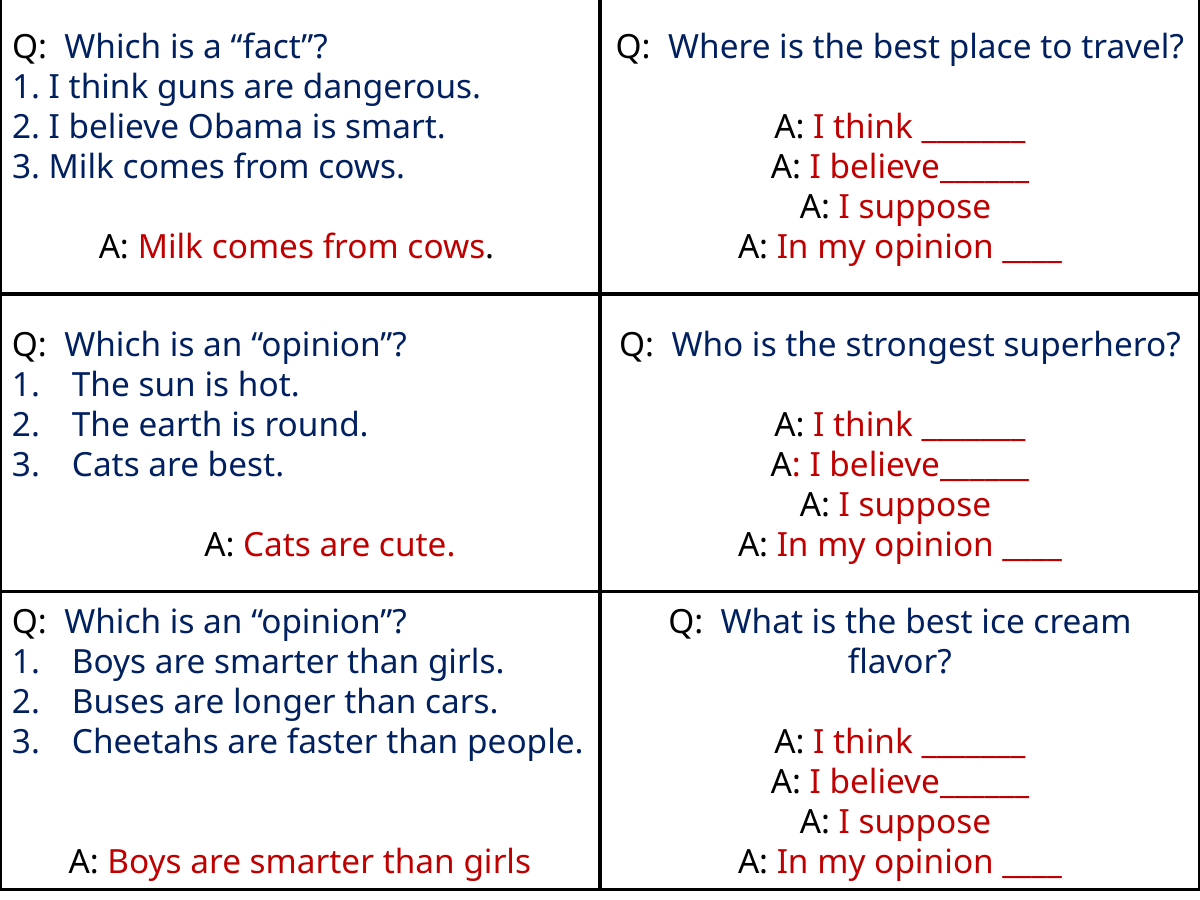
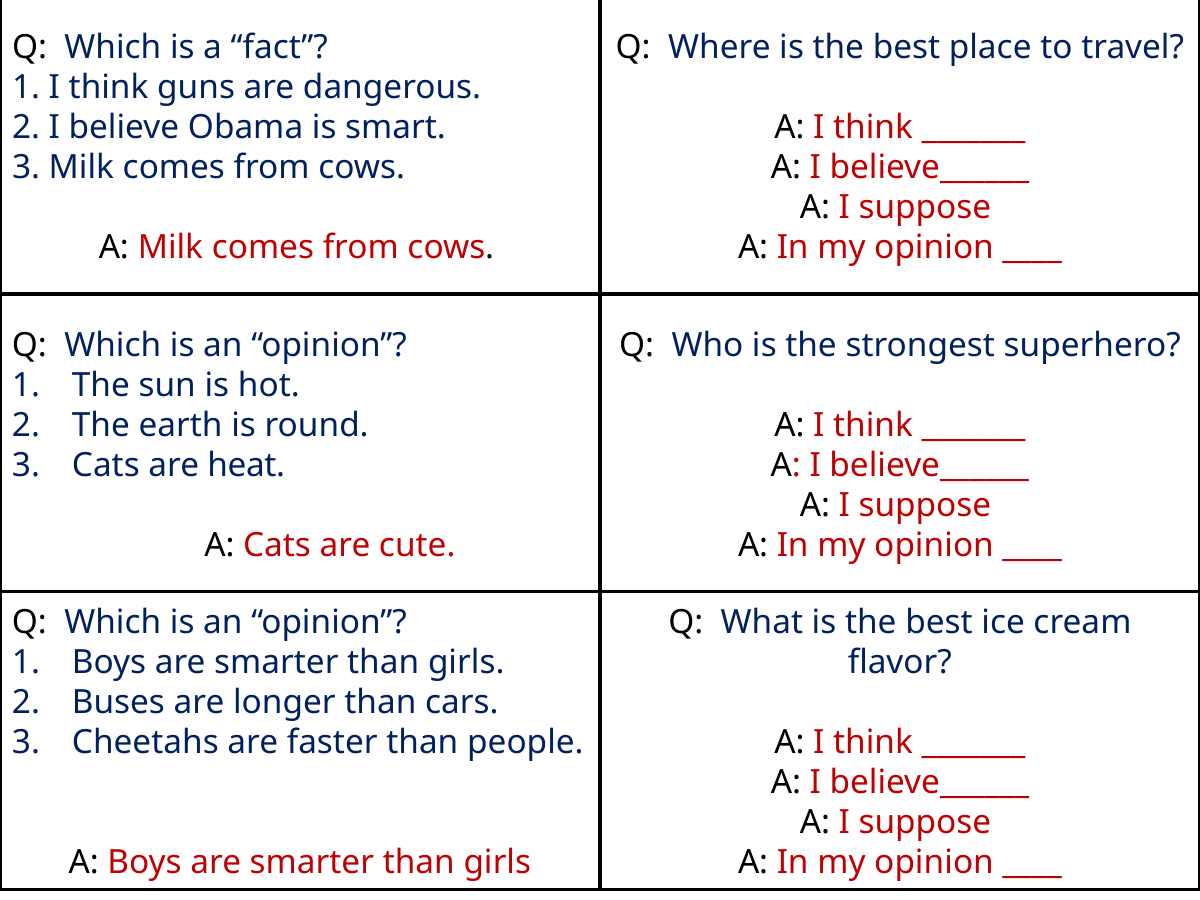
are best: best -> heat (246, 465)
